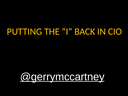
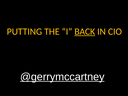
BACK underline: none -> present (85, 32)
